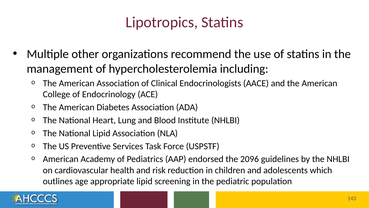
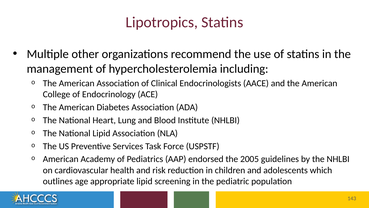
2096: 2096 -> 2005 (250, 159)
